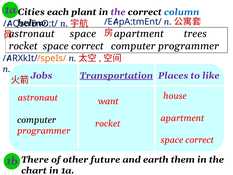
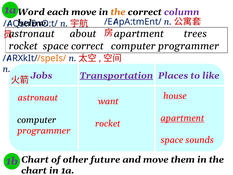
Cities: Cities -> Word (31, 12)
each plant: plant -> move (84, 12)
the colour: purple -> orange (118, 12)
column colour: blue -> purple (182, 12)
space: space -> about (83, 34)
apartment underline: none -> present (182, 118)
correct: correct -> sounds (200, 140)
1b There: There -> Chart (35, 159)
and earth: earth -> move (156, 159)
